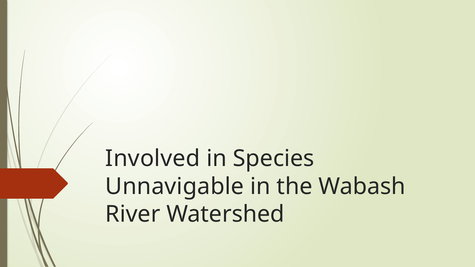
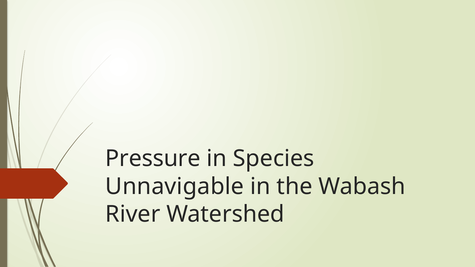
Involved: Involved -> Pressure (153, 159)
